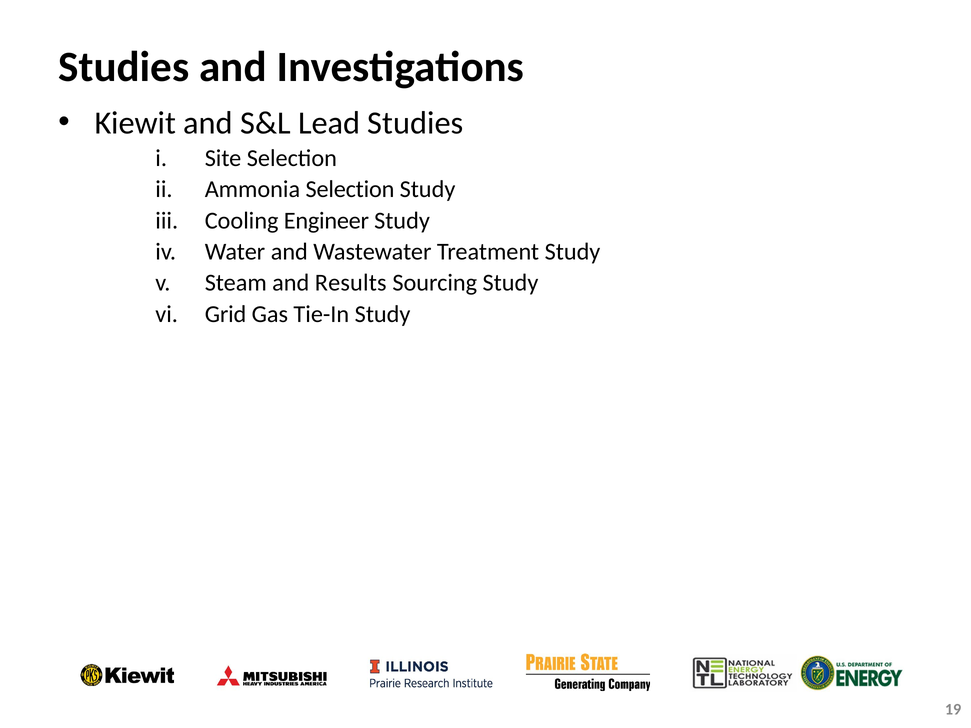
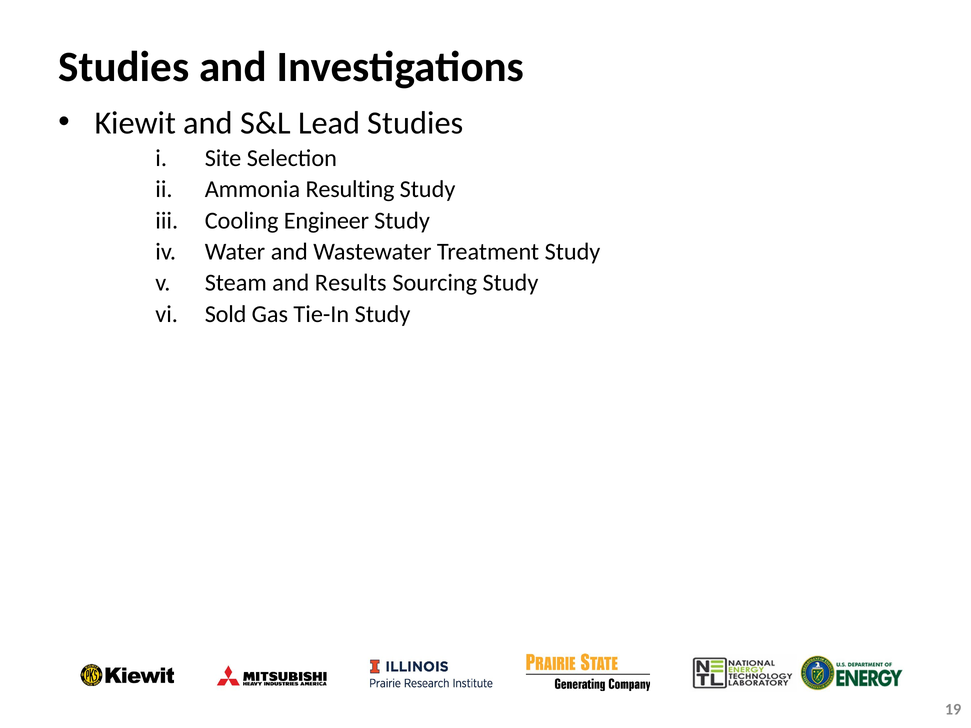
Ammonia Selection: Selection -> Resulting (350, 189)
Grid: Grid -> Sold (226, 314)
